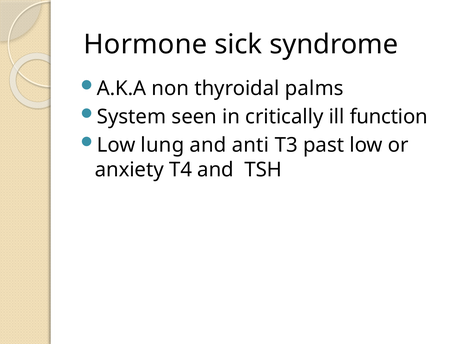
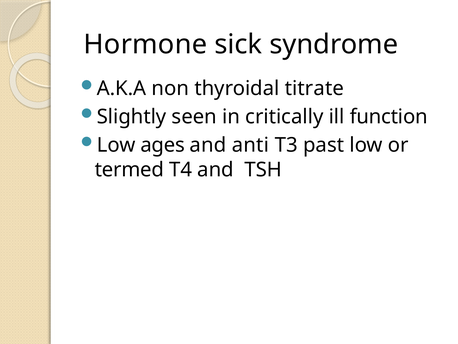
palms: palms -> titrate (314, 88)
System: System -> Slightly (132, 117)
lung: lung -> ages (163, 145)
anxiety: anxiety -> termed (129, 169)
